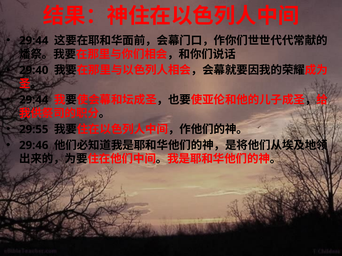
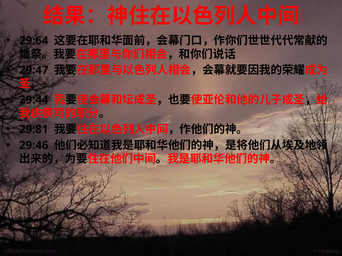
29:44: 29:44 -> 29:64 (34, 41)
29:40: 29:40 -> 29:47 (34, 70)
29:55: 29:55 -> 29:81 (34, 130)
